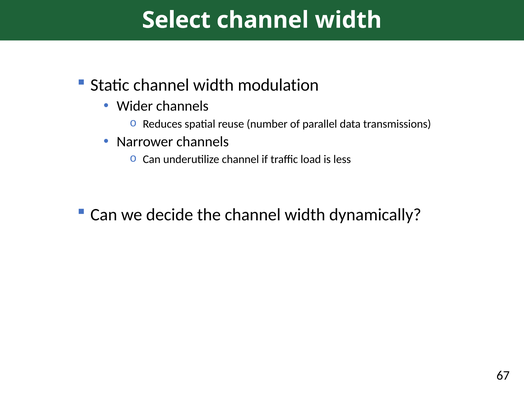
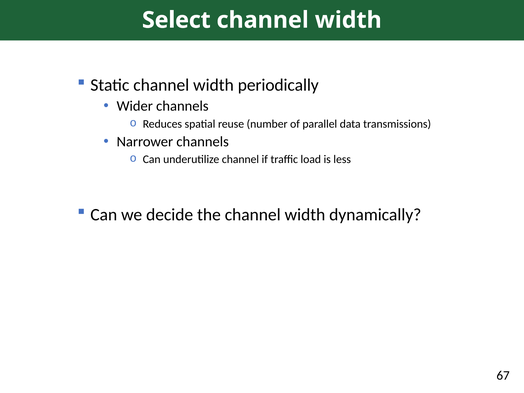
modulation: modulation -> periodically (278, 85)
